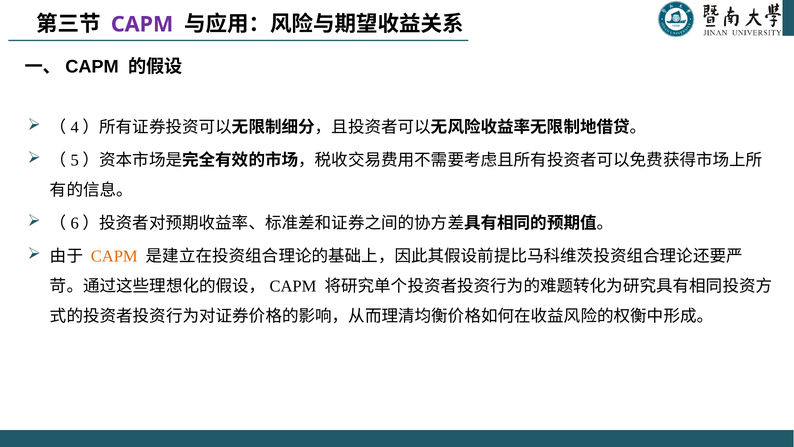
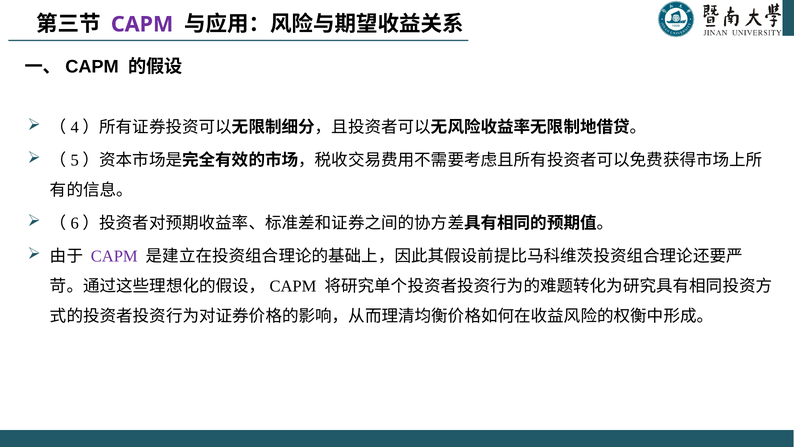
CAPM colour: orange -> purple (114, 256)
